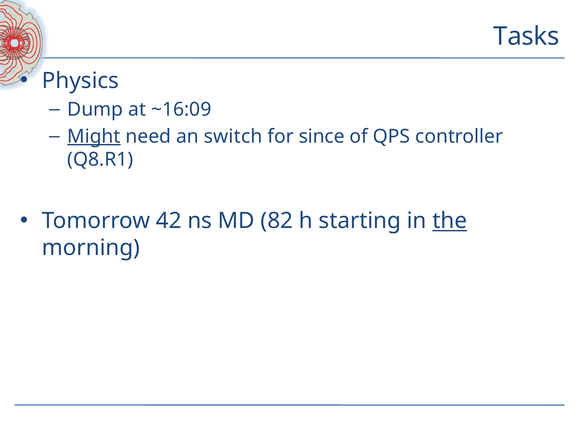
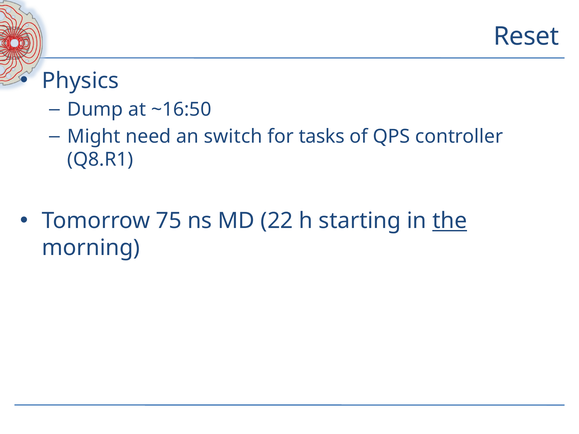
Tasks: Tasks -> Reset (526, 37)
~16:09: ~16:09 -> ~16:50 (181, 109)
Might underline: present -> none (94, 136)
since: since -> tasks (322, 136)
42: 42 -> 75 (169, 221)
82: 82 -> 22 (277, 221)
